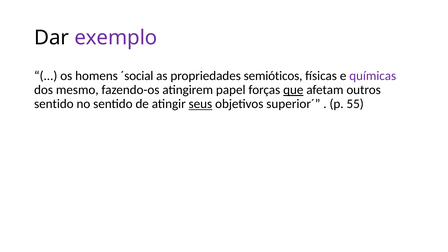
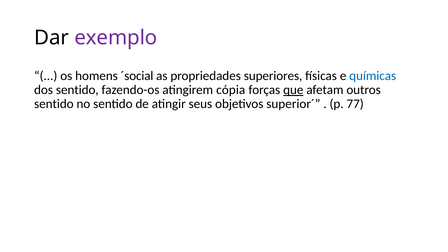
semióticos: semióticos -> superiores (273, 76)
químicas colour: purple -> blue (373, 76)
dos mesmo: mesmo -> sentido (77, 90)
papel: papel -> cópia (231, 90)
seus underline: present -> none (200, 104)
55: 55 -> 77 (355, 104)
